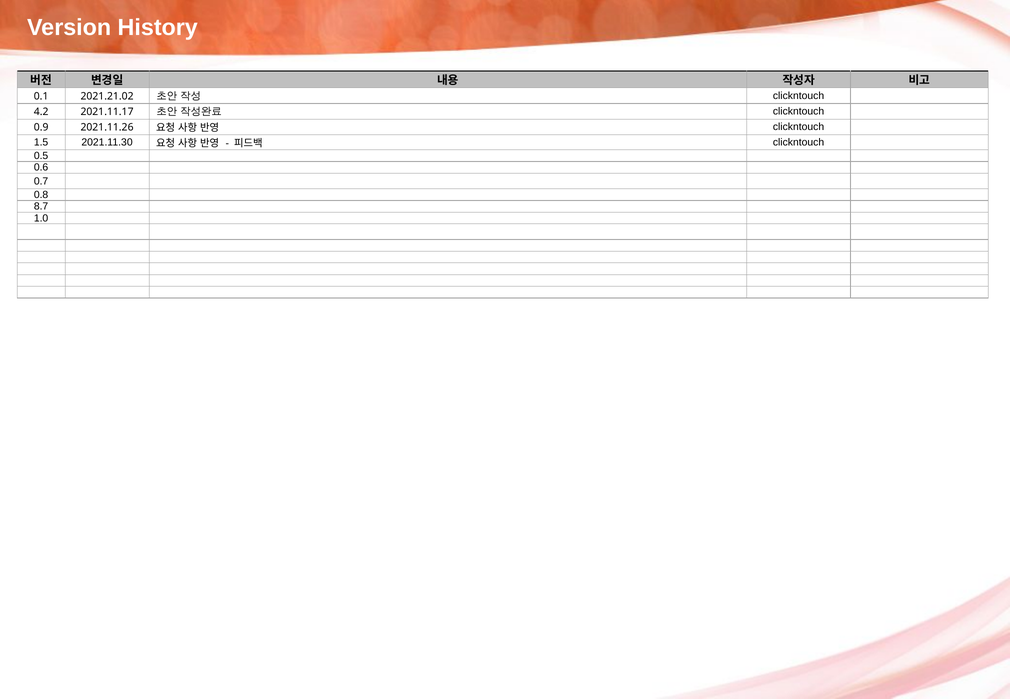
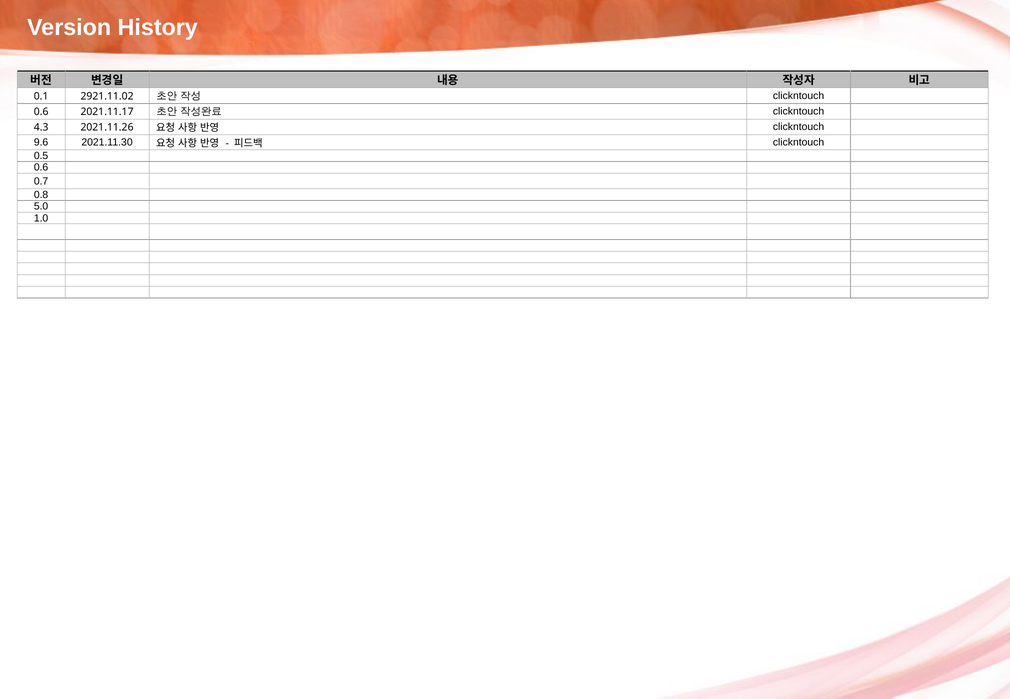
2021.21.02: 2021.21.02 -> 2921.11.02 (107, 96)
4.2: 4.2 -> 0.6 (41, 112)
0.9: 0.9 -> 4.3 (41, 128)
1.5: 1.5 -> 9.6 (41, 142)
8.7: 8.7 -> 5.0 (41, 207)
